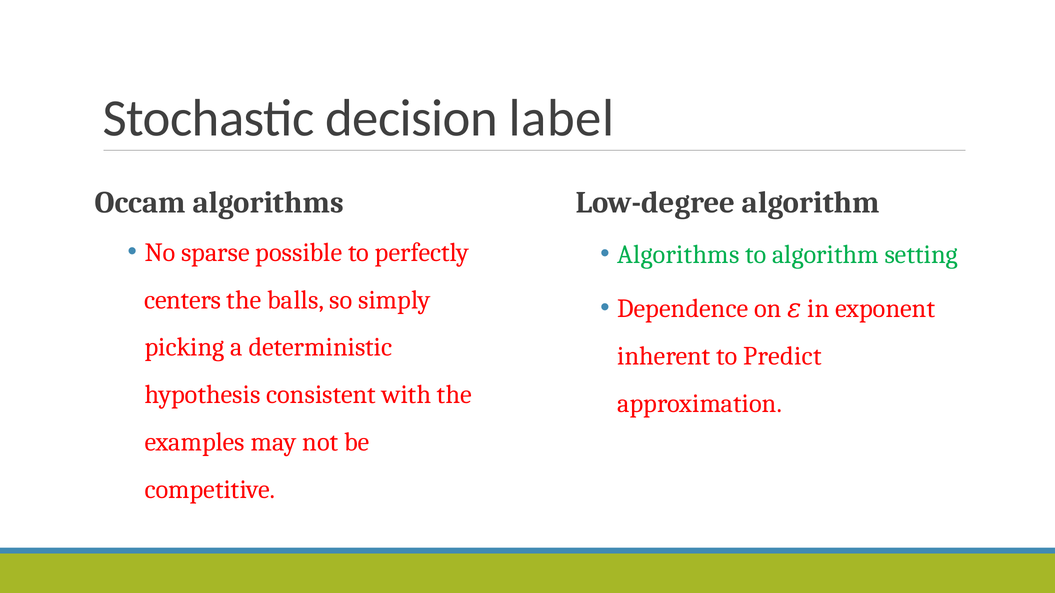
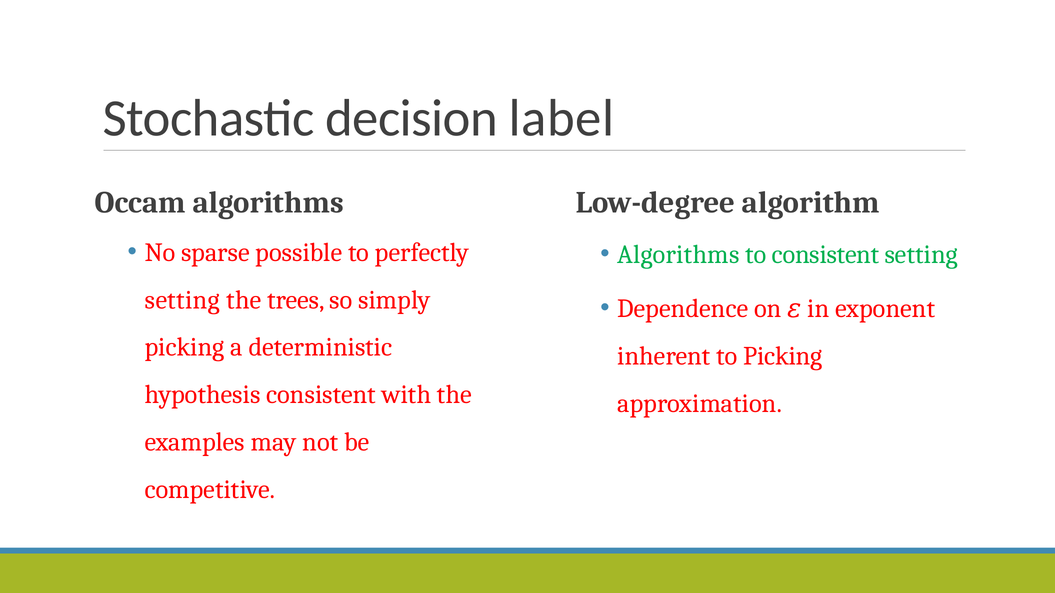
to algorithm: algorithm -> consistent (826, 255)
centers: centers -> setting (182, 300)
balls: balls -> trees (296, 300)
to Predict: Predict -> Picking (783, 356)
